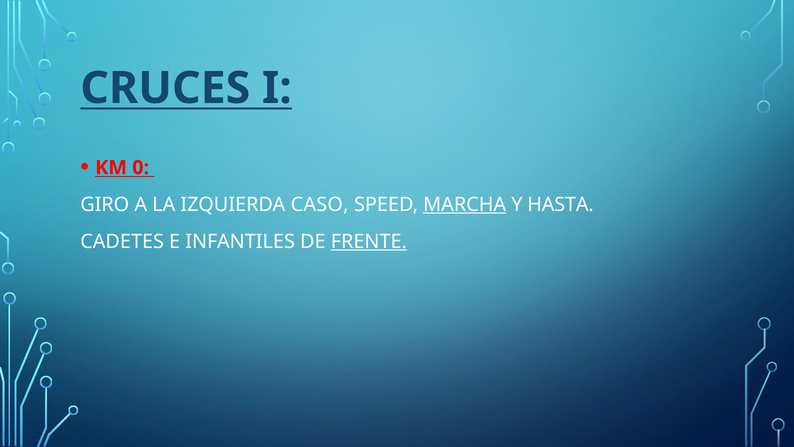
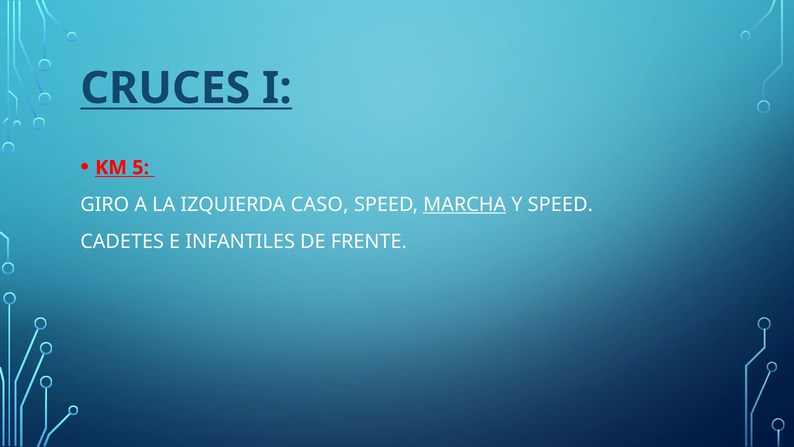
0: 0 -> 5 (141, 168)
Y HASTA: HASTA -> SPEED (560, 204)
FRENTE underline: present -> none (369, 241)
